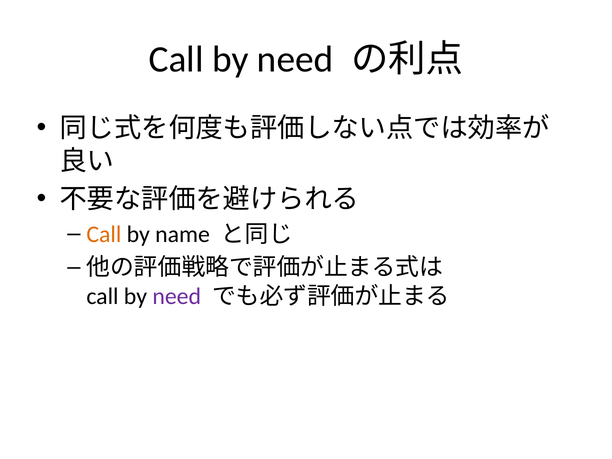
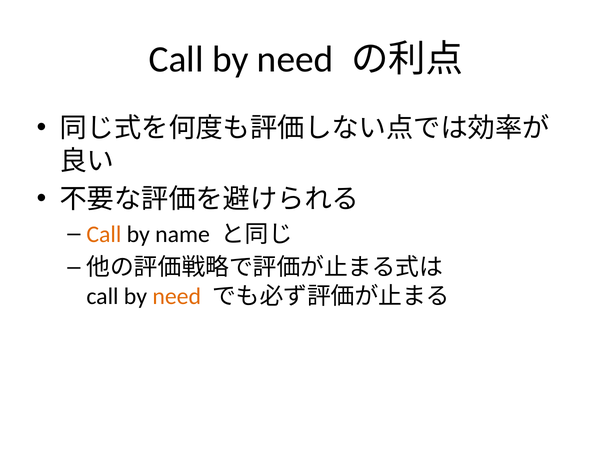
need colour: purple -> orange (177, 296)
